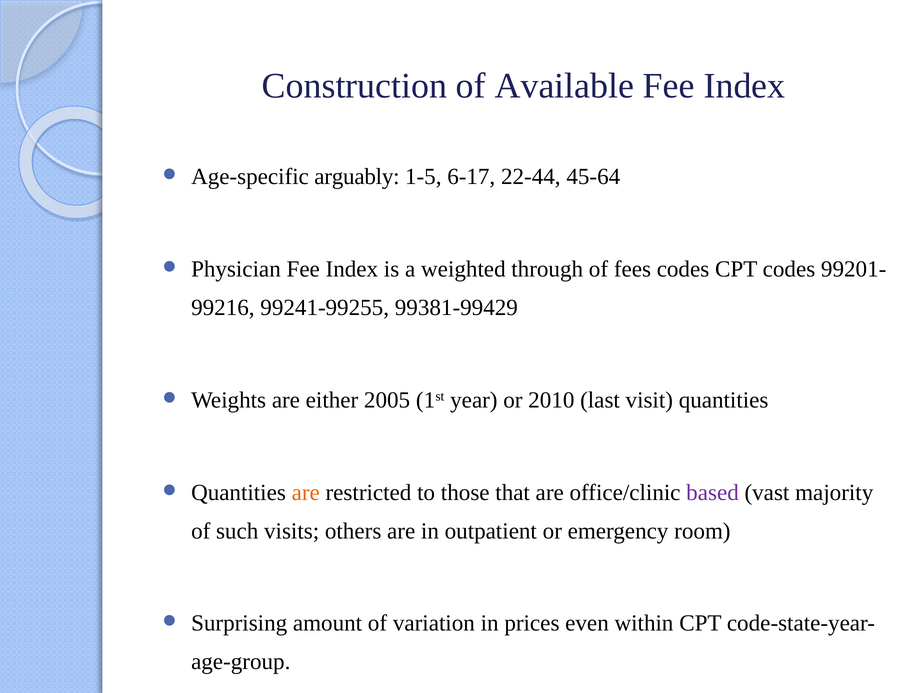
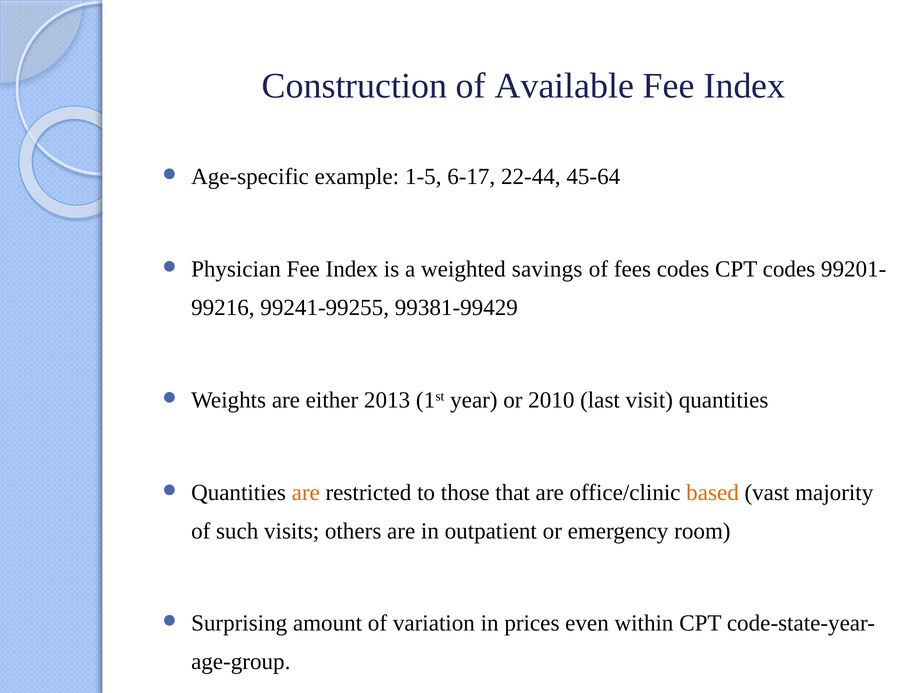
arguably: arguably -> example (357, 177)
through: through -> savings (547, 269)
2005: 2005 -> 2013 (387, 400)
based colour: purple -> orange (713, 492)
